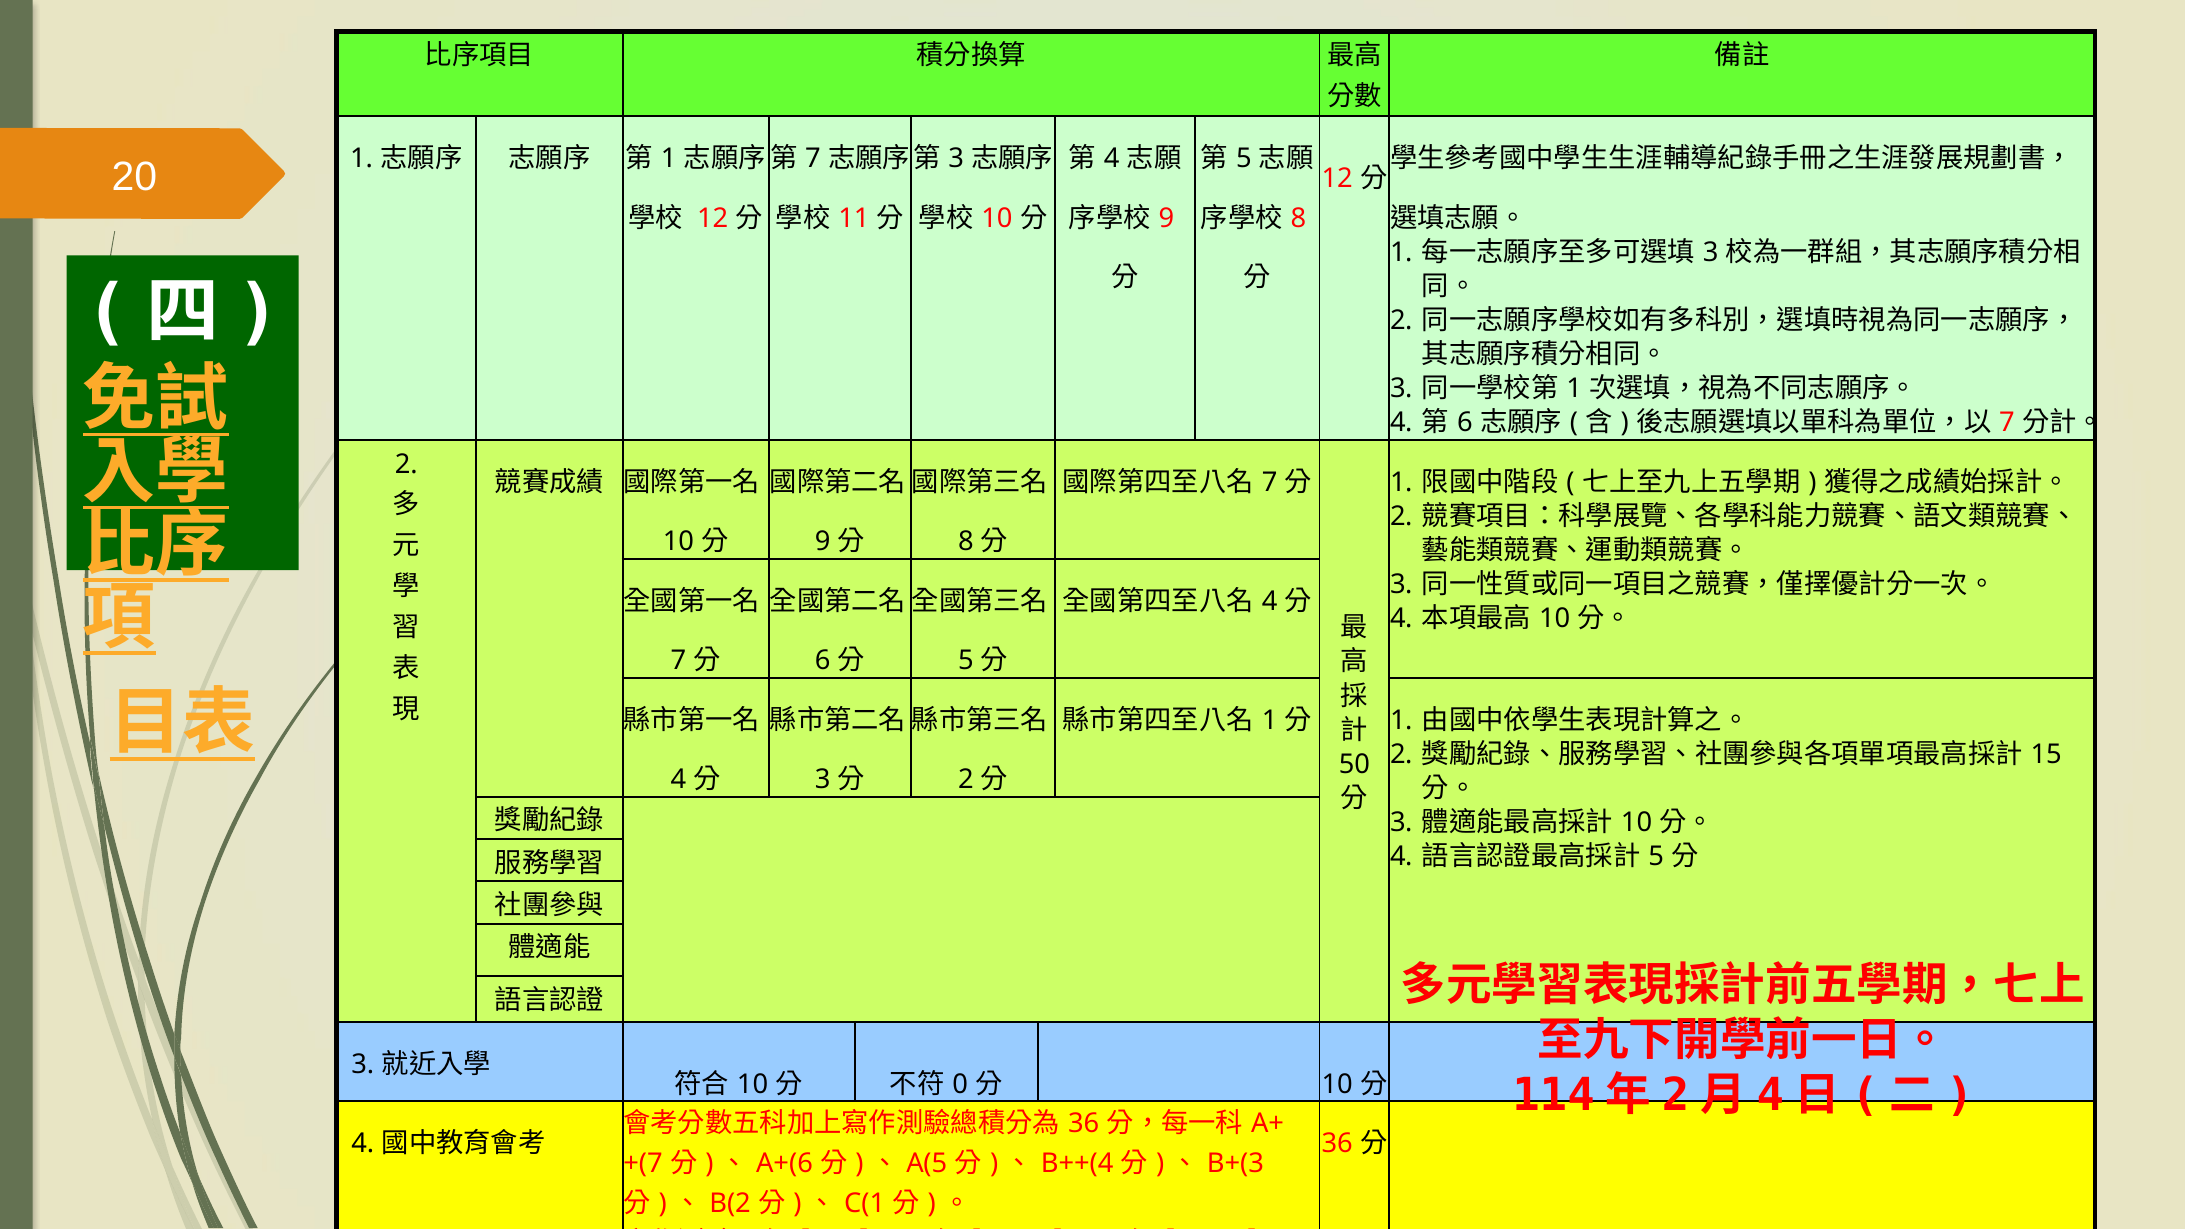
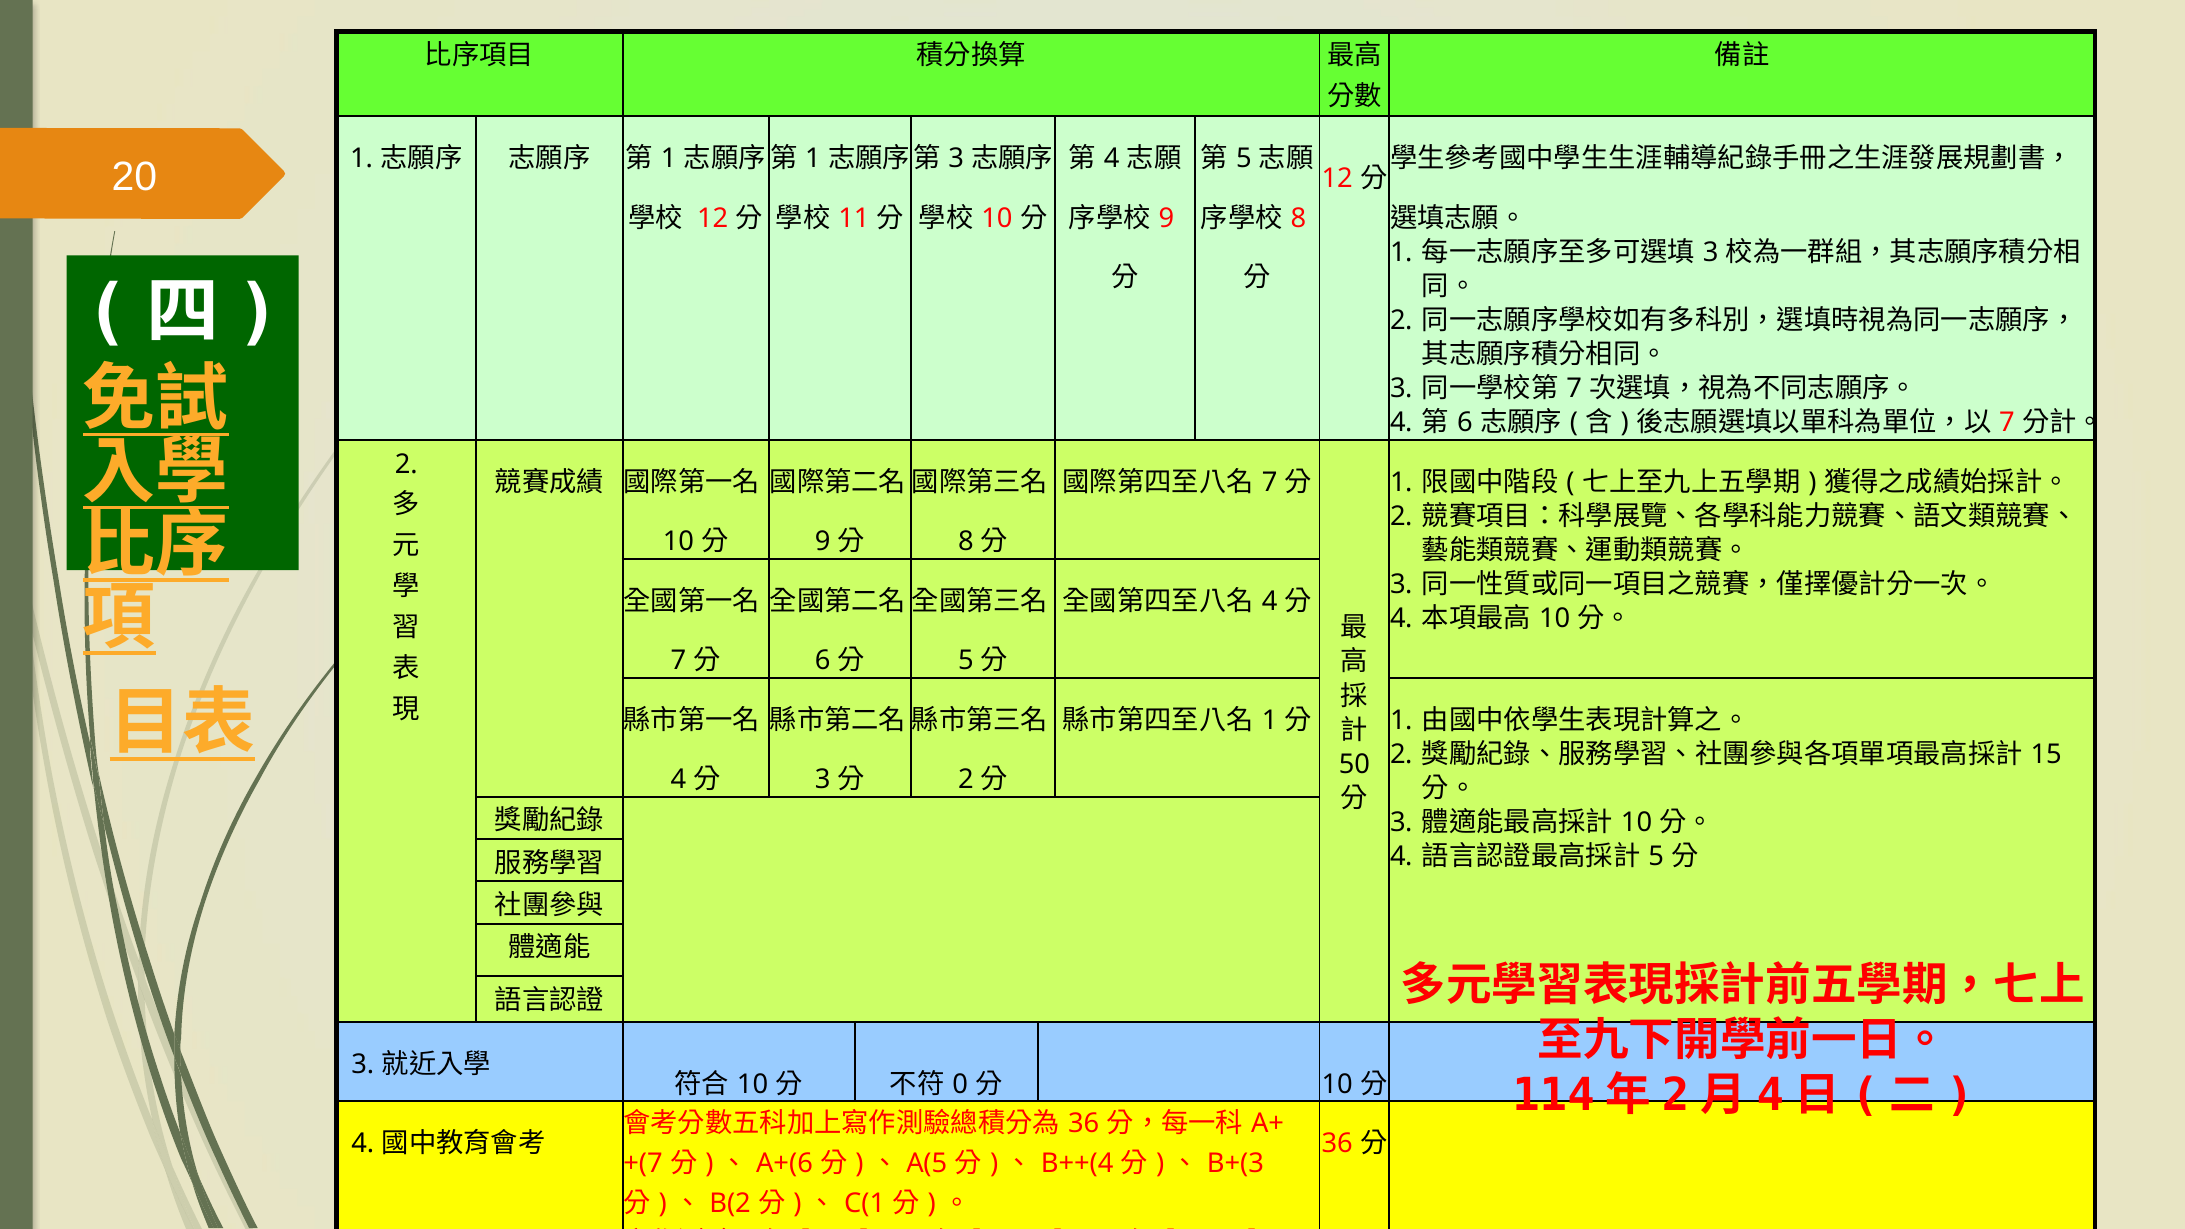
7: 7 -> 1 (813, 159)
1: 1 -> 7 (1574, 389)
